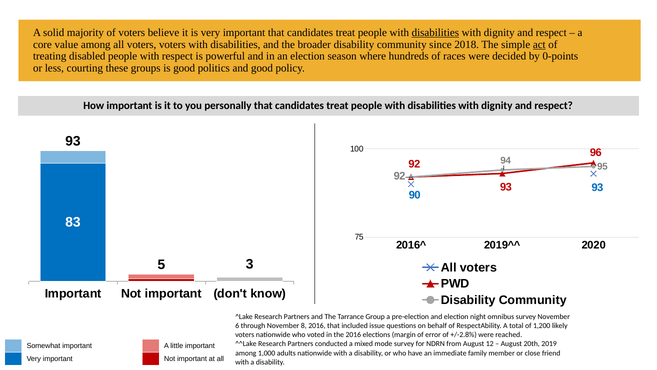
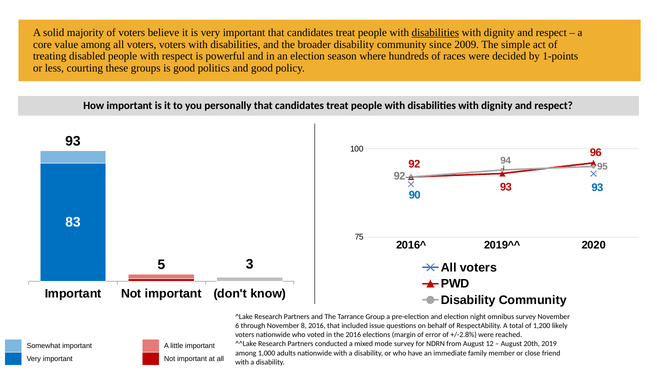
2018: 2018 -> 2009 (467, 44)
act underline: present -> none (539, 44)
0-points: 0-points -> 1-points (560, 56)
